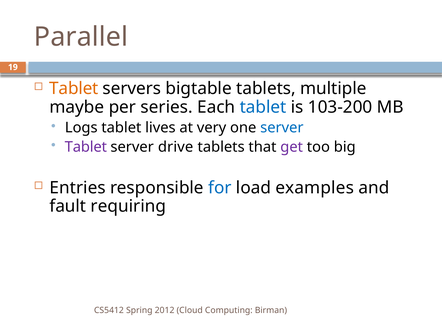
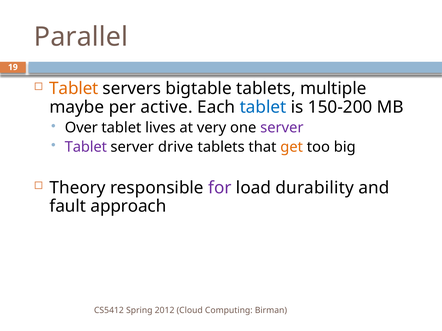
series: series -> active (167, 107)
103-200: 103-200 -> 150-200 (340, 107)
Logs: Logs -> Over (81, 128)
server colour: blue -> purple (282, 128)
get colour: purple -> orange (292, 147)
Entries: Entries -> Theory (78, 188)
for colour: blue -> purple (220, 188)
examples: examples -> durability (315, 188)
requiring: requiring -> approach (128, 207)
